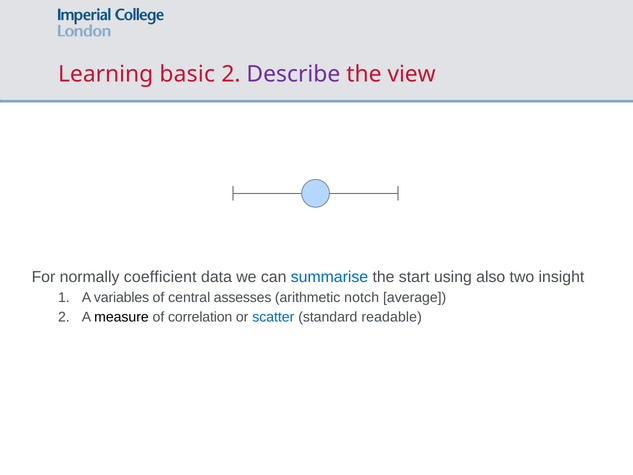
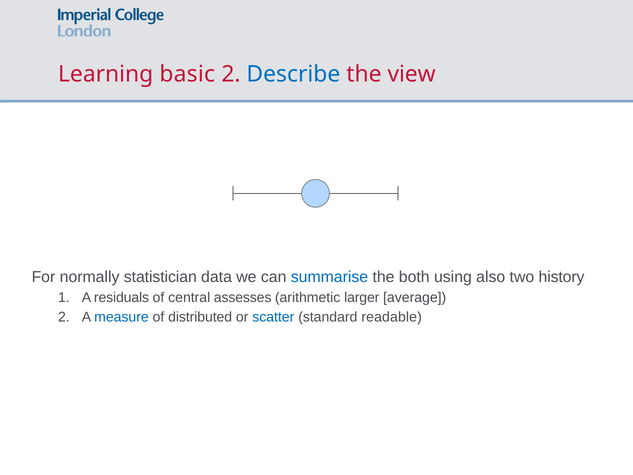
Describe colour: purple -> blue (293, 74)
coefficient: coefficient -> statistician (160, 277)
start: start -> both (414, 277)
insight: insight -> history (562, 277)
variables: variables -> residuals (122, 297)
notch: notch -> larger (362, 297)
measure colour: black -> blue (121, 317)
correlation: correlation -> distributed (200, 317)
